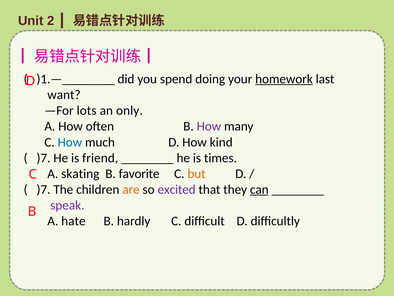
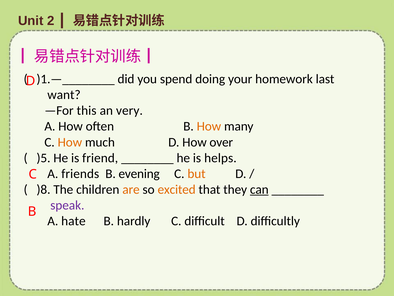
homework underline: present -> none (284, 79)
lots: lots -> this (87, 110)
only: only -> very (129, 110)
How colour: purple -> orange (209, 126)
How colour: blue -> orange (70, 142)
kind: kind -> over (221, 142)
)7: )7 -> )5 (43, 158)
times: times -> helps (220, 158)
skating: skating -> friends (80, 173)
favorite: favorite -> evening (139, 173)
)7: )7 -> )8 (43, 189)
excited colour: purple -> orange (177, 189)
